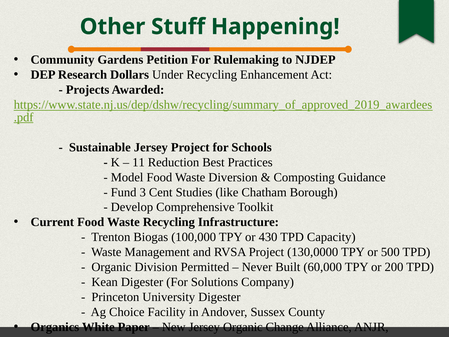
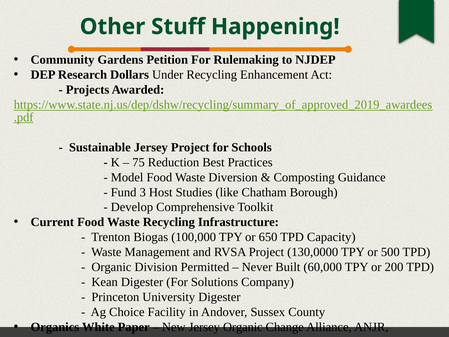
11: 11 -> 75 (139, 162)
Cent: Cent -> Host (161, 192)
430: 430 -> 650 (268, 237)
